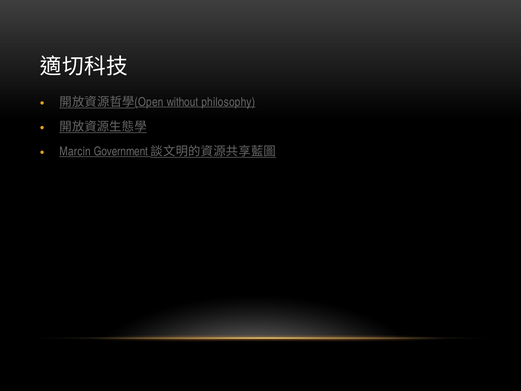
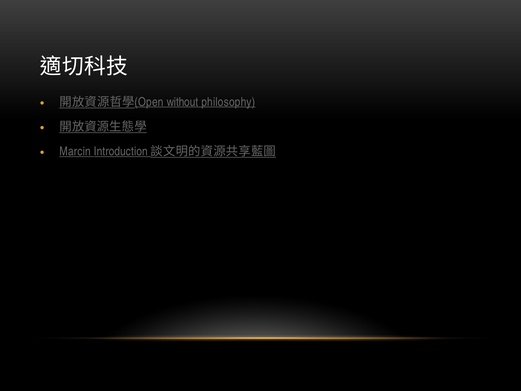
Government: Government -> Introduction (121, 151)
